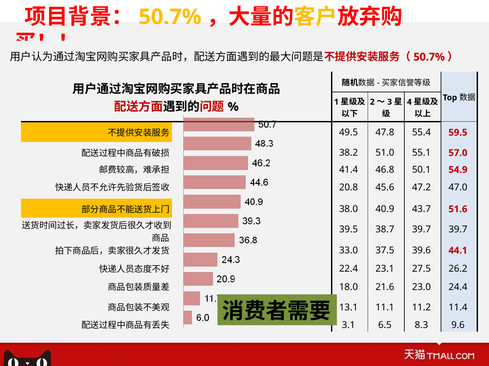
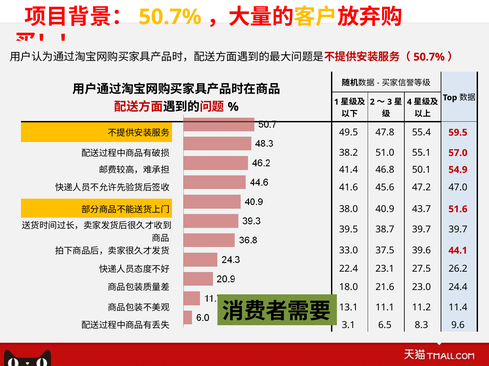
20.8: 20.8 -> 41.6 (349, 188)
